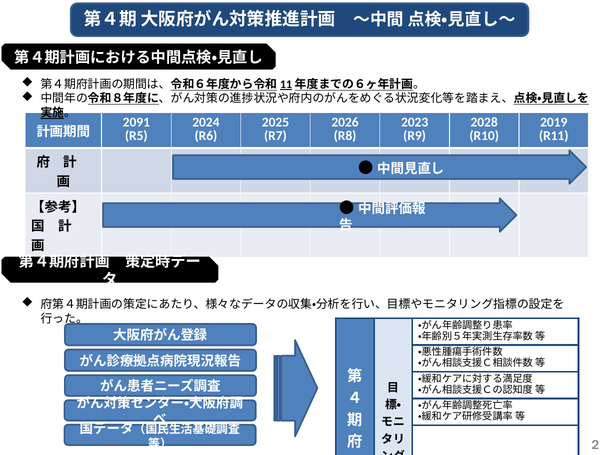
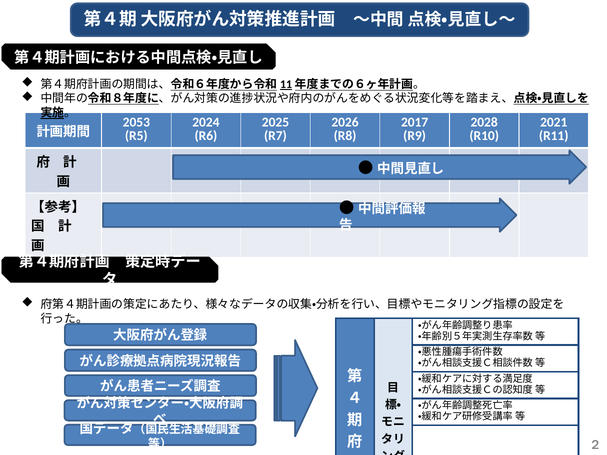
2091: 2091 -> 2053 (136, 122)
2023: 2023 -> 2017 (415, 122)
2019: 2019 -> 2021 (554, 122)
